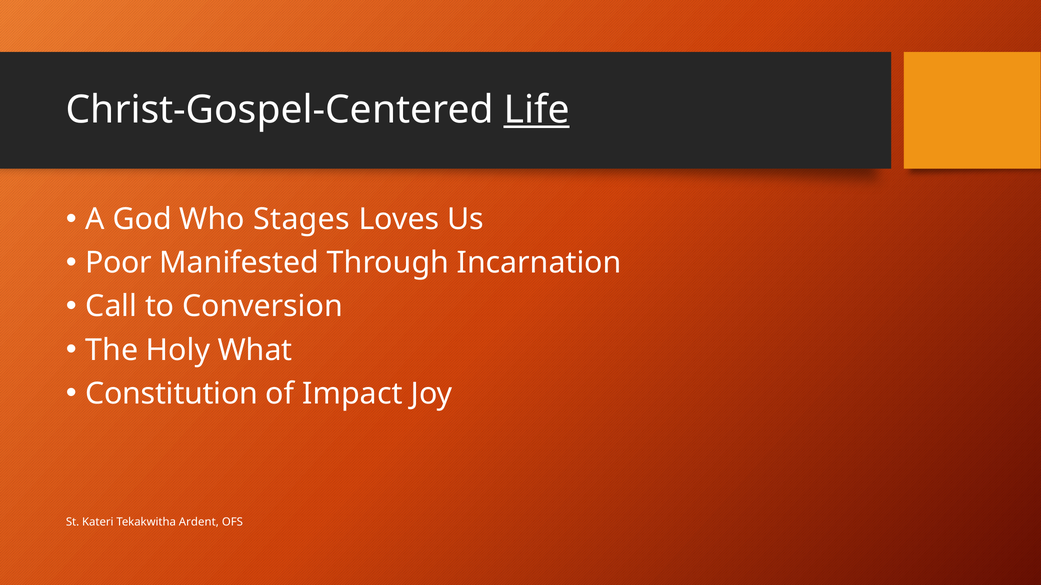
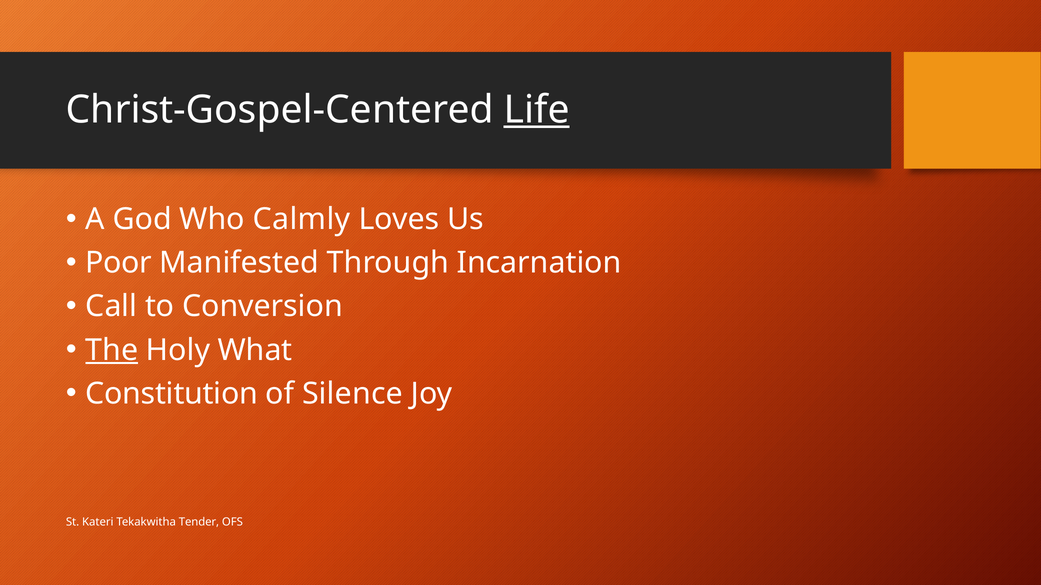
Stages: Stages -> Calmly (302, 220)
The underline: none -> present (112, 350)
Impact: Impact -> Silence (353, 394)
Ardent: Ardent -> Tender (199, 522)
